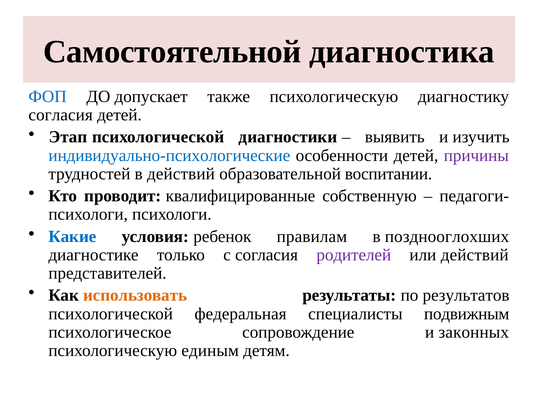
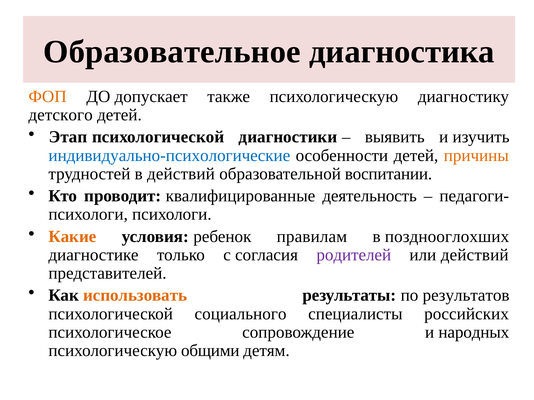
Самостоятельной: Самостоятельной -> Образовательное (172, 52)
ФОП colour: blue -> orange (48, 97)
согласия: согласия -> детского (61, 115)
причины colour: purple -> orange (476, 156)
собственную: собственную -> деятельность (370, 196)
Какие colour: blue -> orange (72, 237)
федеральная: федеральная -> социального (241, 314)
подвижным: подвижным -> российских (467, 314)
законных: законных -> народных (474, 333)
единым: единым -> общими (210, 351)
